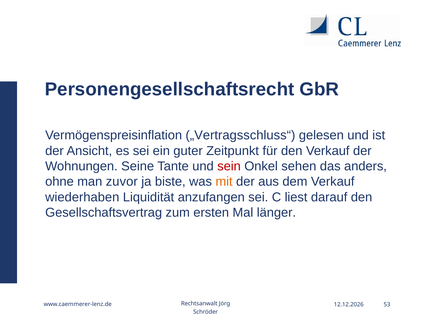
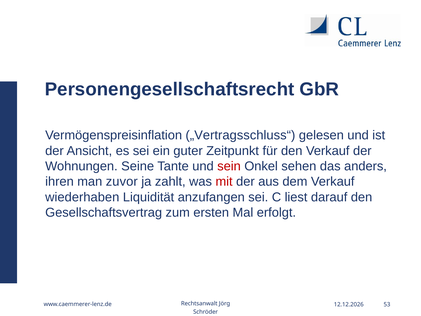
ohne: ohne -> ihren (59, 182)
biste: biste -> zahlt (170, 182)
mit colour: orange -> red (224, 182)
länger: länger -> erfolgt (276, 212)
